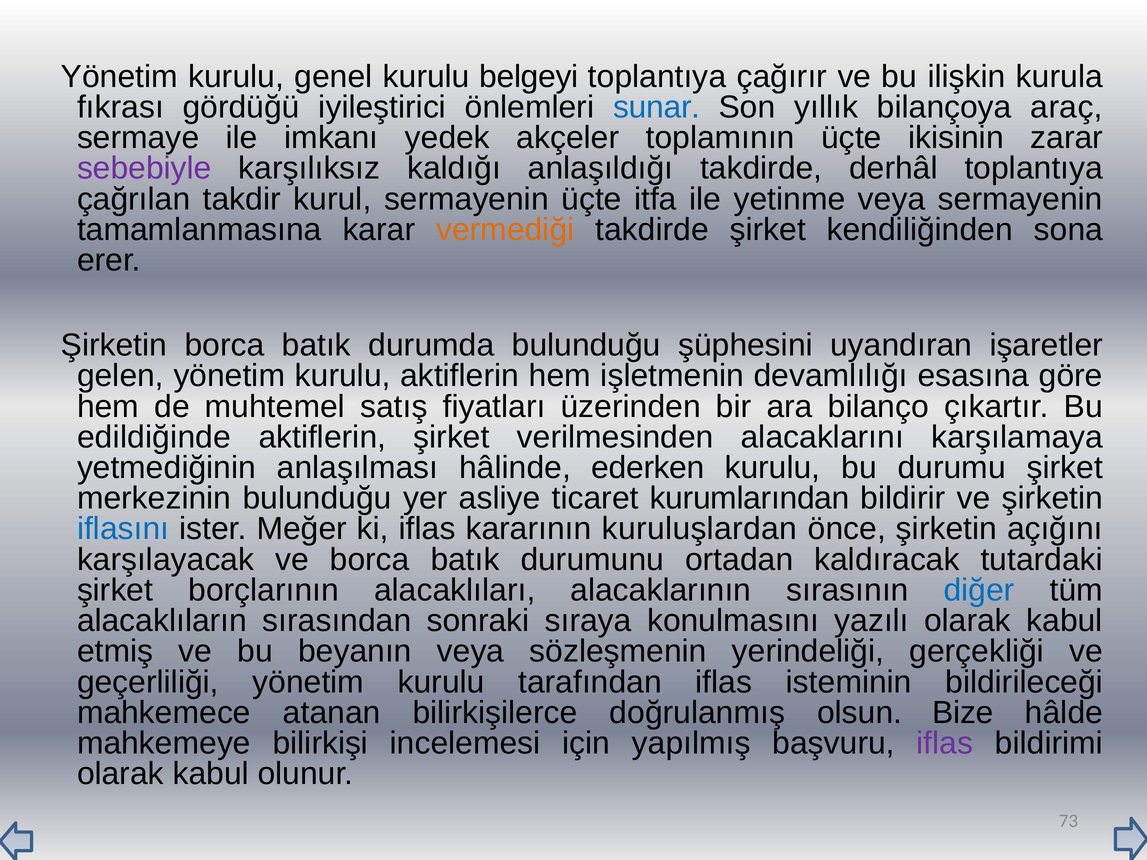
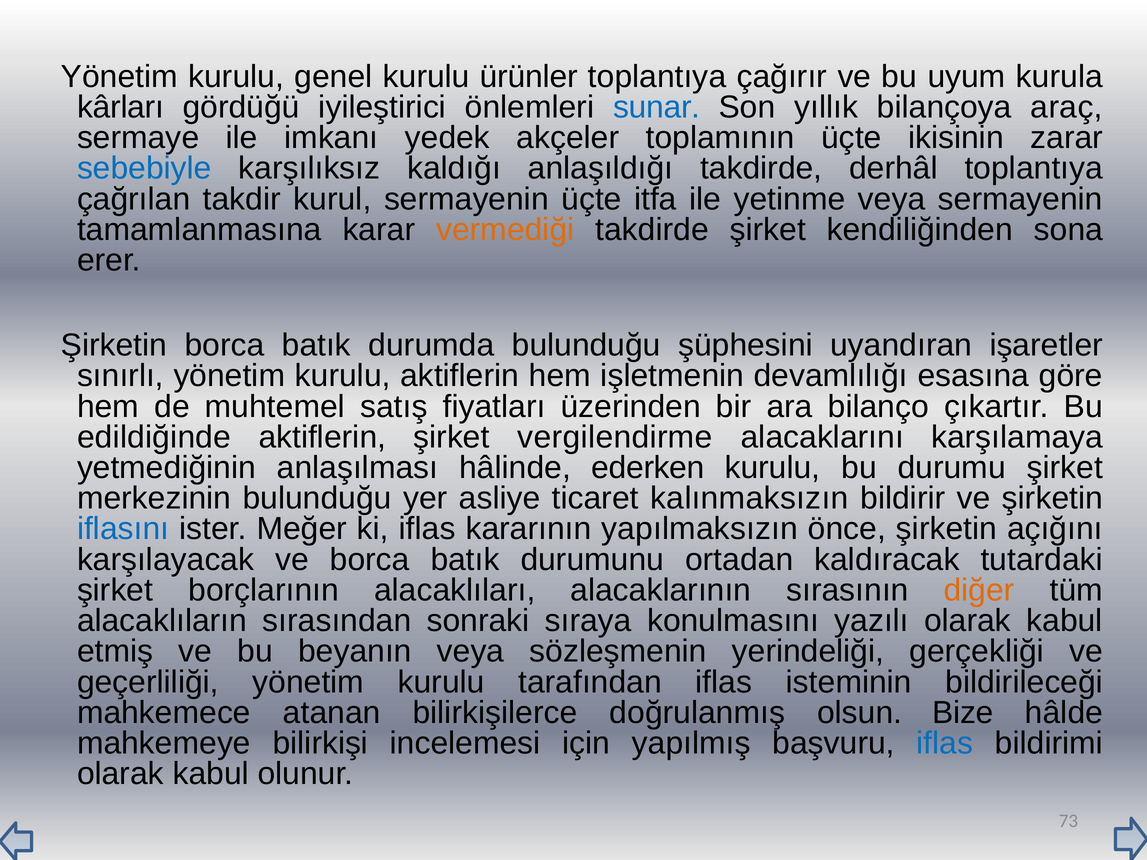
belgeyi: belgeyi -> ürünler (529, 77)
ilişkin: ilişkin -> uyum (966, 77)
fıkrası: fıkrası -> kârları (121, 107)
sebebiyle colour: purple -> blue (144, 168)
gelen: gelen -> sınırlı (120, 376)
verilmesinden: verilmesinden -> vergilendirme (615, 437)
kurumlarından: kurumlarından -> kalınmaksızın (749, 498)
kuruluşlardan: kuruluşlardan -> yapılmaksızın (700, 529)
diğer colour: blue -> orange (979, 590)
iflas colour: purple -> blue (945, 743)
